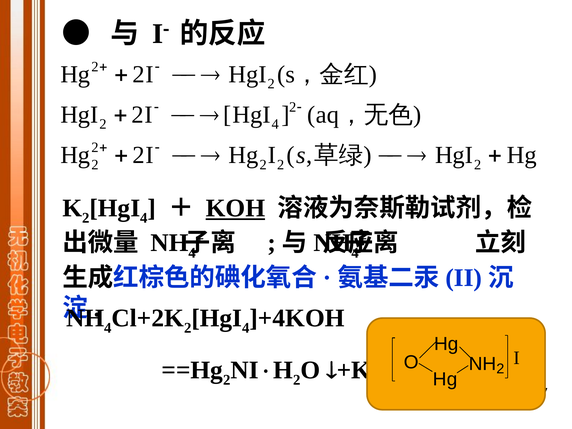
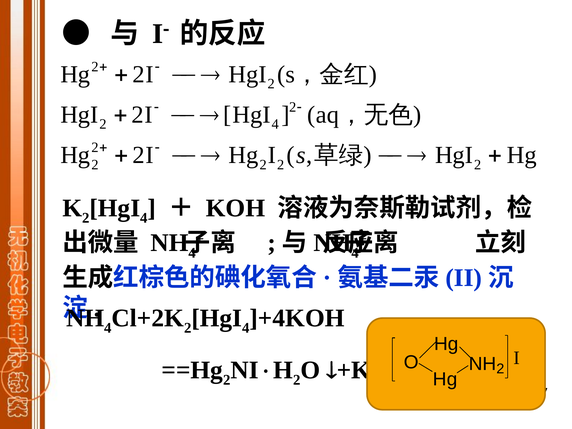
KOH underline: present -> none (235, 208)
